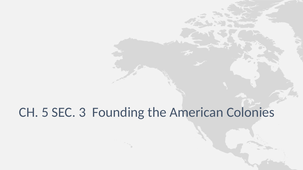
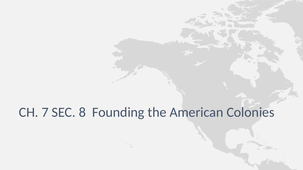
5: 5 -> 7 (45, 113)
3: 3 -> 8 (82, 113)
